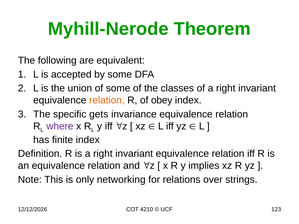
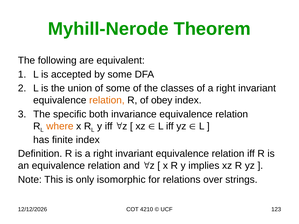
gets: gets -> both (99, 114)
where colour: purple -> orange (60, 126)
networking: networking -> isomorphic (121, 180)
